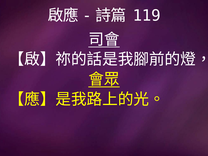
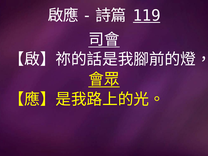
119 underline: none -> present (147, 16)
